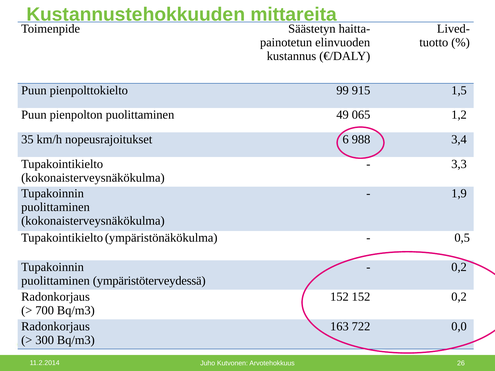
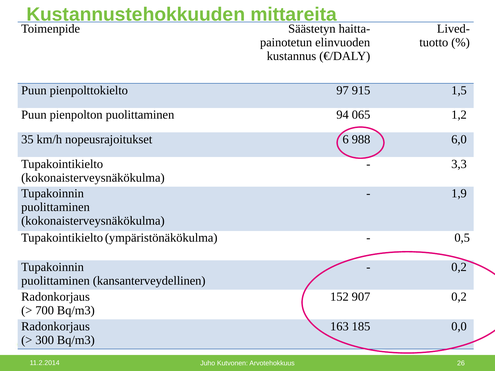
99: 99 -> 97 (343, 90)
49: 49 -> 94 (343, 115)
3,4: 3,4 -> 6,0 (459, 139)
ympäristöterveydessä: ympäristöterveydessä -> kansanterveydellinen (149, 281)
152 152: 152 -> 907 (361, 297)
722: 722 -> 185 (361, 327)
